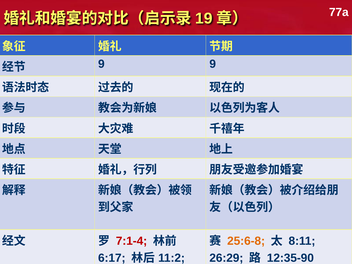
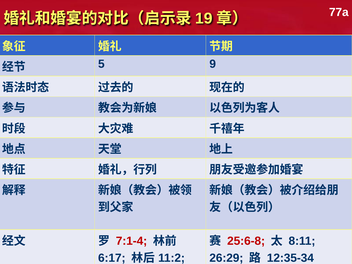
9: 9 -> 5 (101, 64)
25:6-8 colour: orange -> red (246, 241)
12:35-90: 12:35-90 -> 12:35-34 (290, 258)
